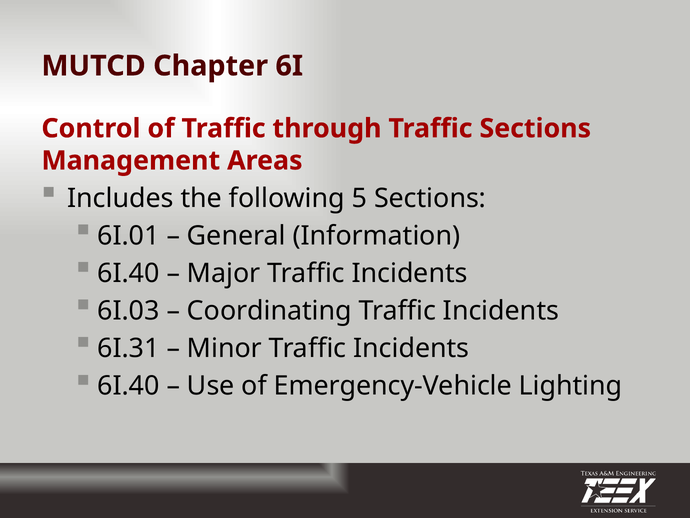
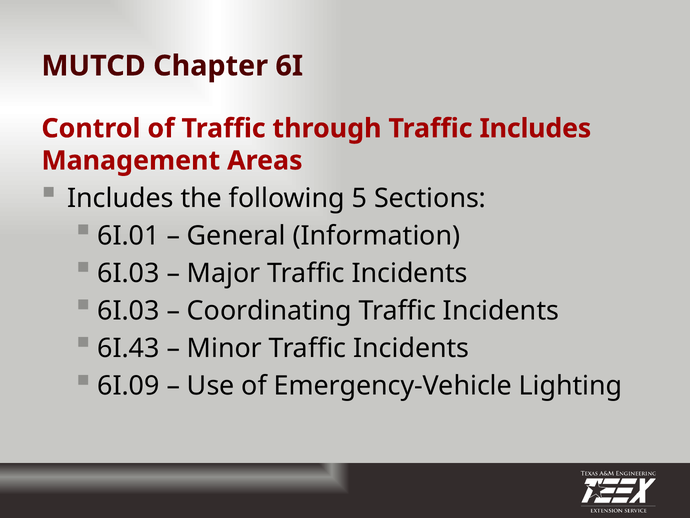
Traffic Sections: Sections -> Includes (535, 128)
6I.40: 6I.40 -> 6I.03 (129, 273)
6I.31: 6I.31 -> 6I.43 (129, 348)
6I.40: 6I.40 -> 6I.09 (129, 386)
